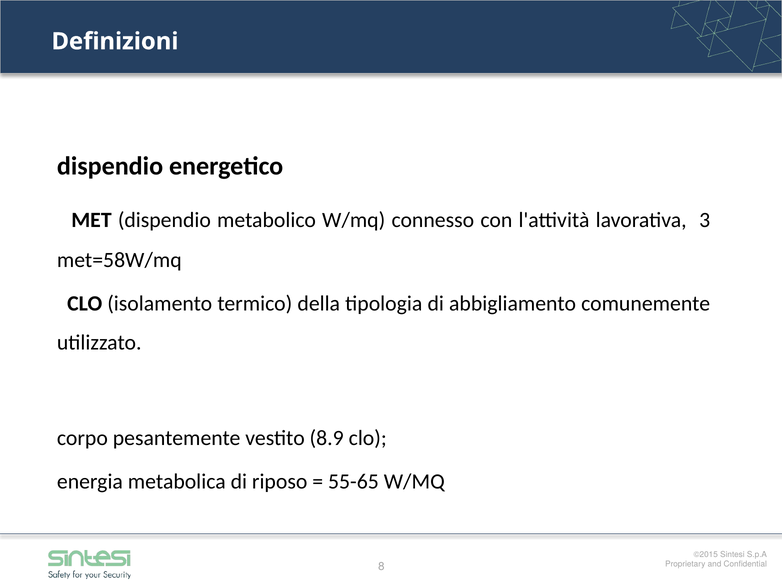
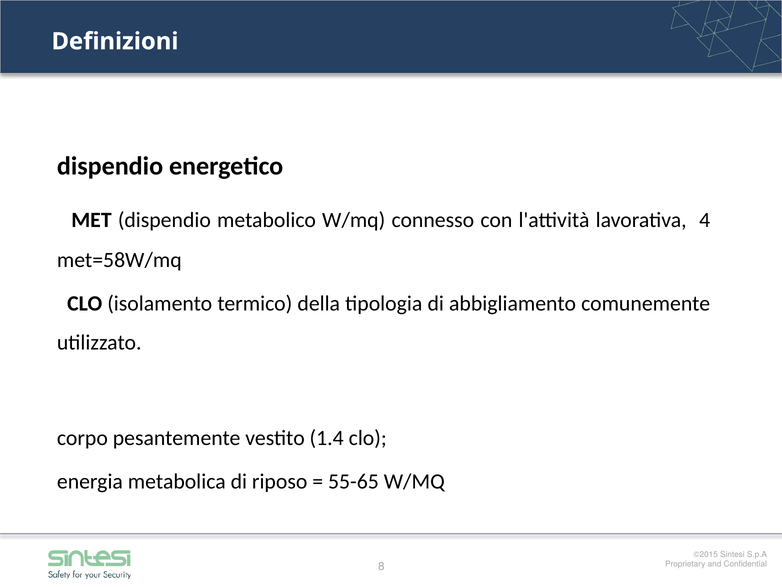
3: 3 -> 4 (705, 220)
8.9: 8.9 -> 1.4 (327, 438)
